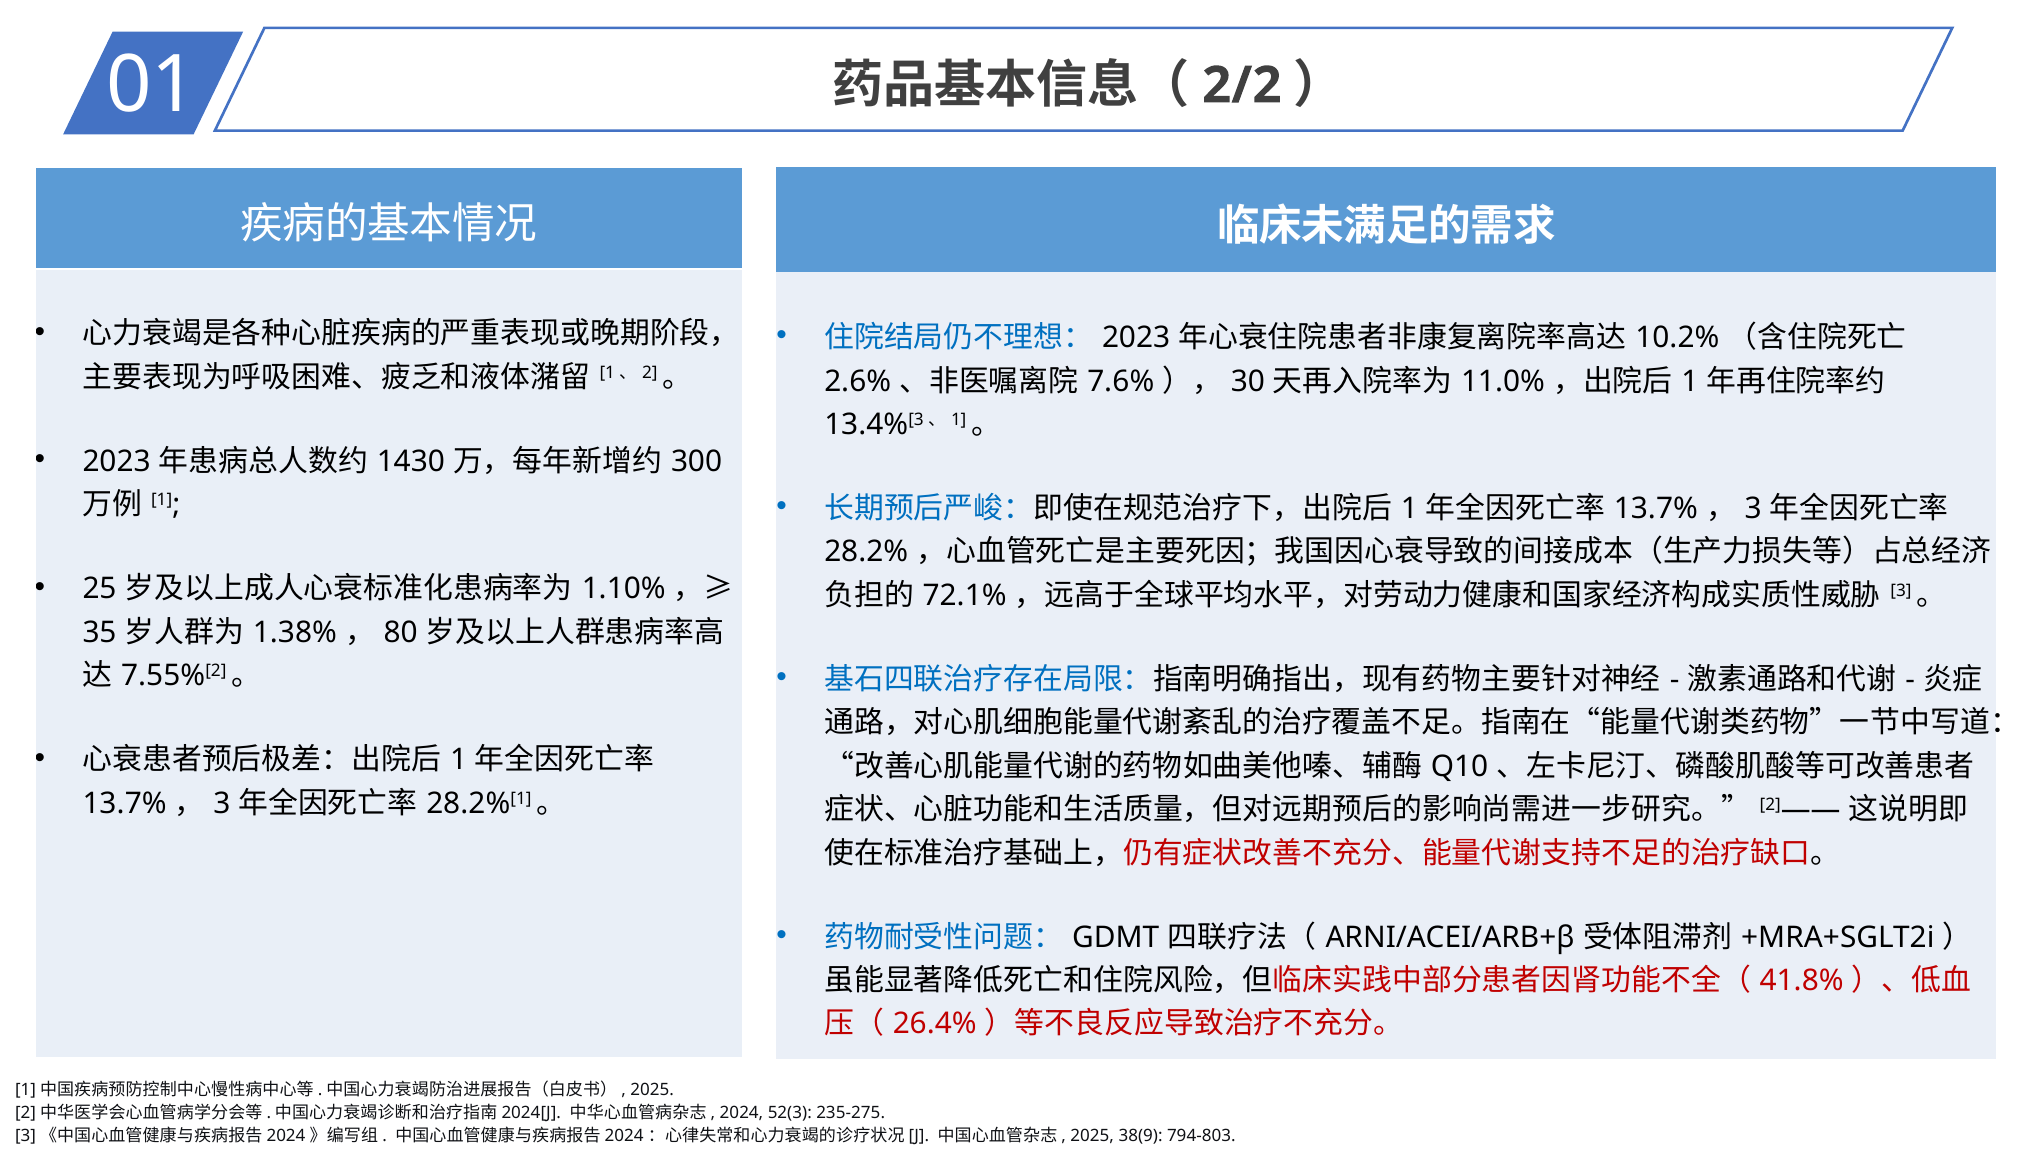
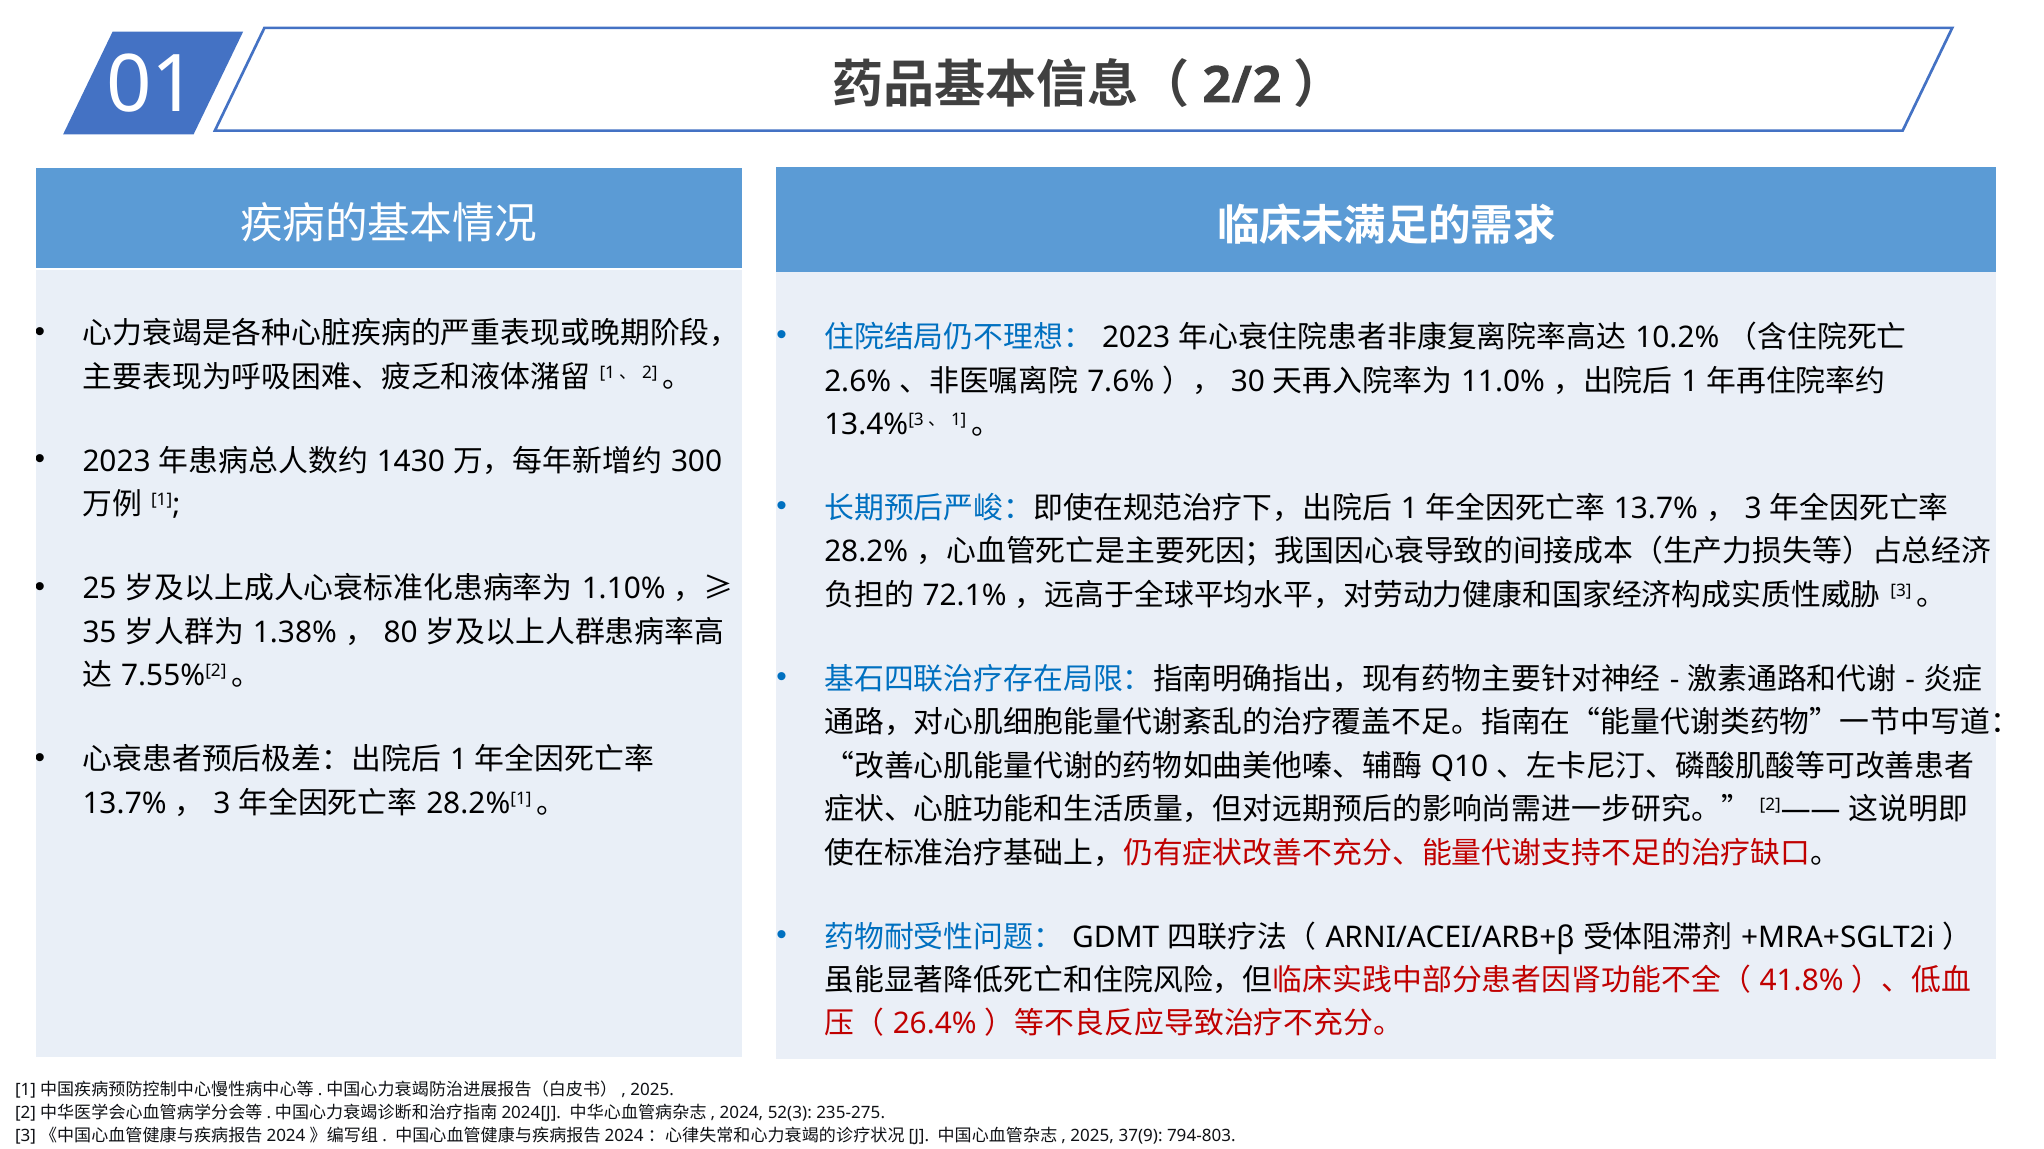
38(9: 38(9 -> 37(9 (1141, 1137)
